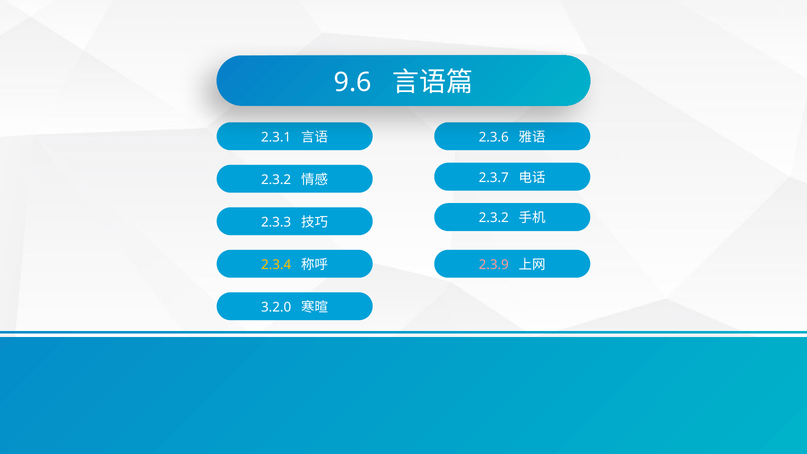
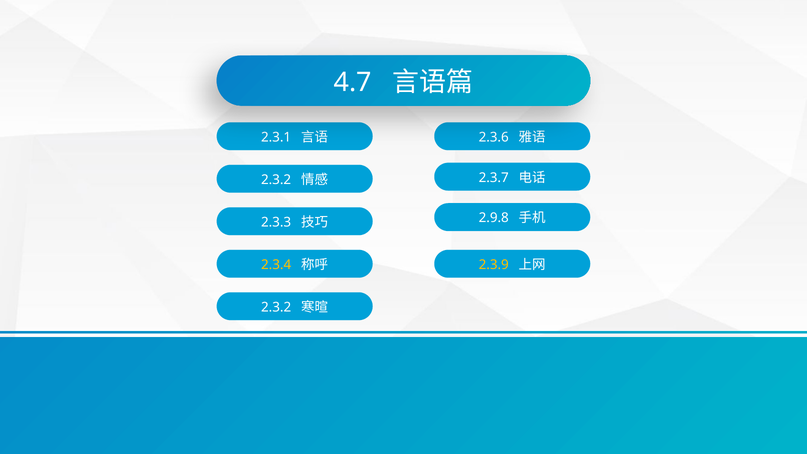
9.6: 9.6 -> 4.7 (353, 82)
2.3.2: 2.3.2 -> 2.9.8 (494, 218)
2.3.9 colour: pink -> yellow (494, 265)
3.2.0: 3.2.0 -> 2.3.2 (276, 307)
